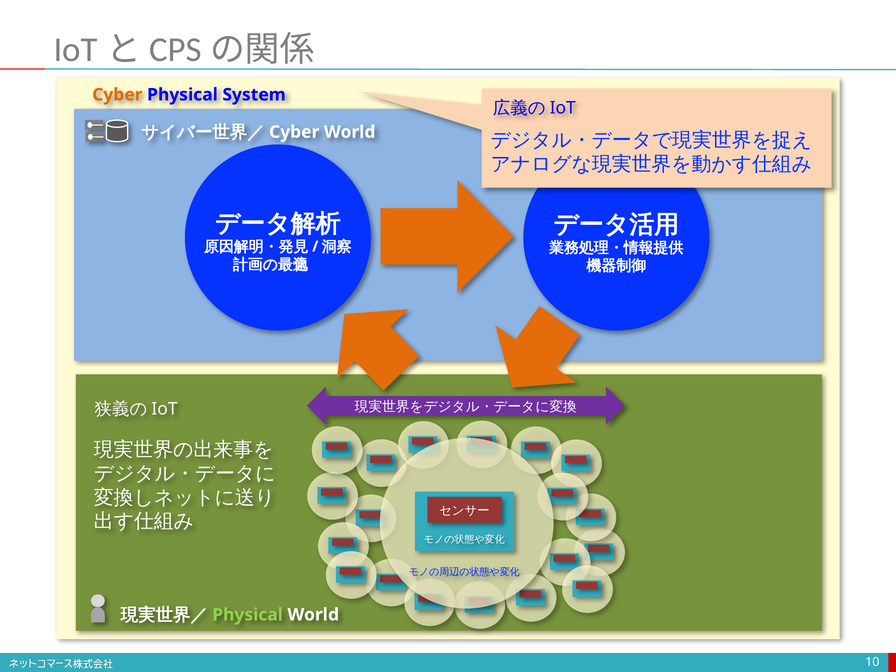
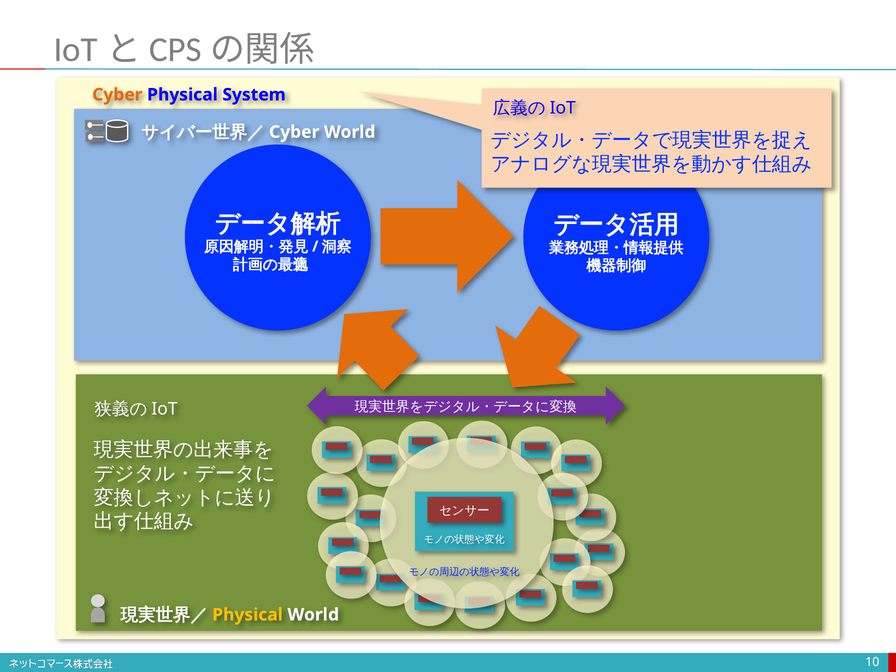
Physical colour: light green -> yellow (248, 615)
